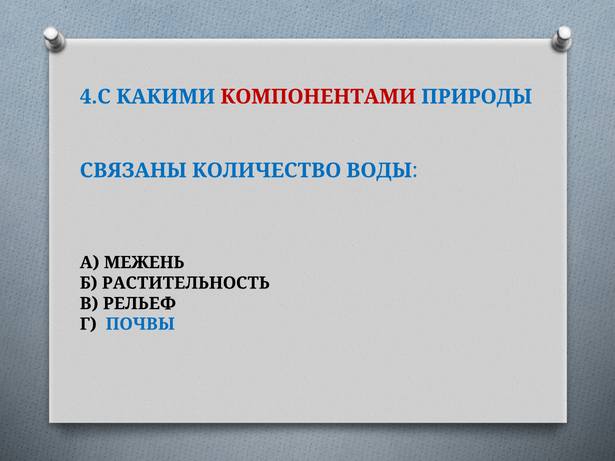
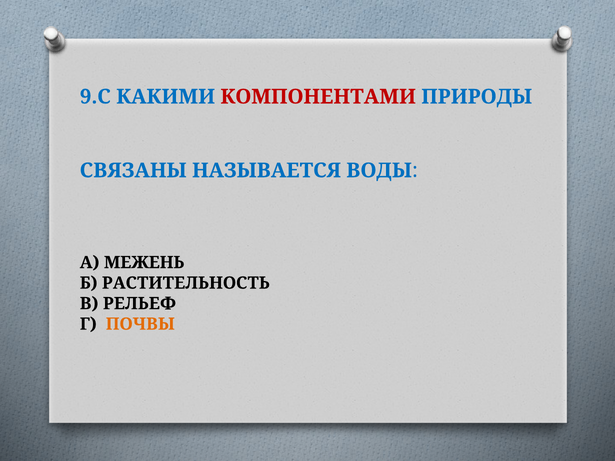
4.С: 4.С -> 9.С (95, 97)
КОЛИЧЕСТВО: КОЛИЧЕСТВО -> НАЗЫВАЕТСЯ (267, 171)
ПОЧВЫ colour: blue -> orange (140, 324)
